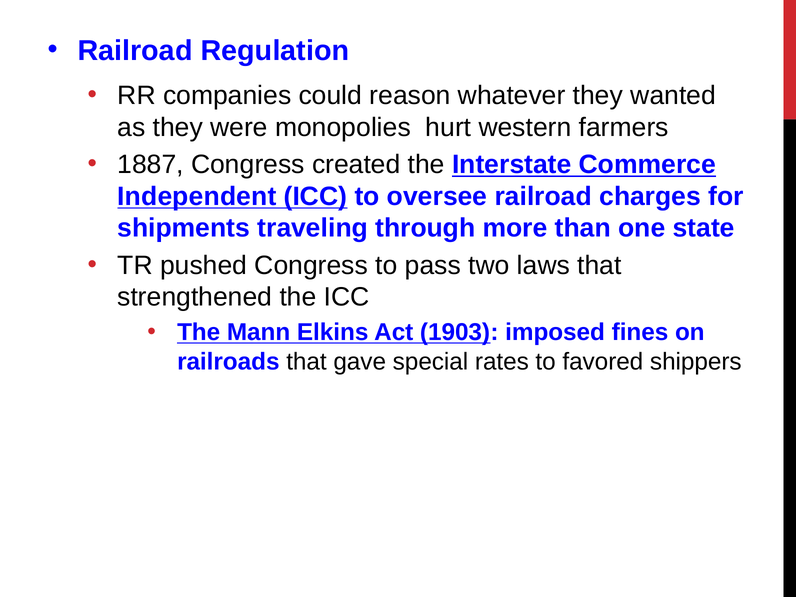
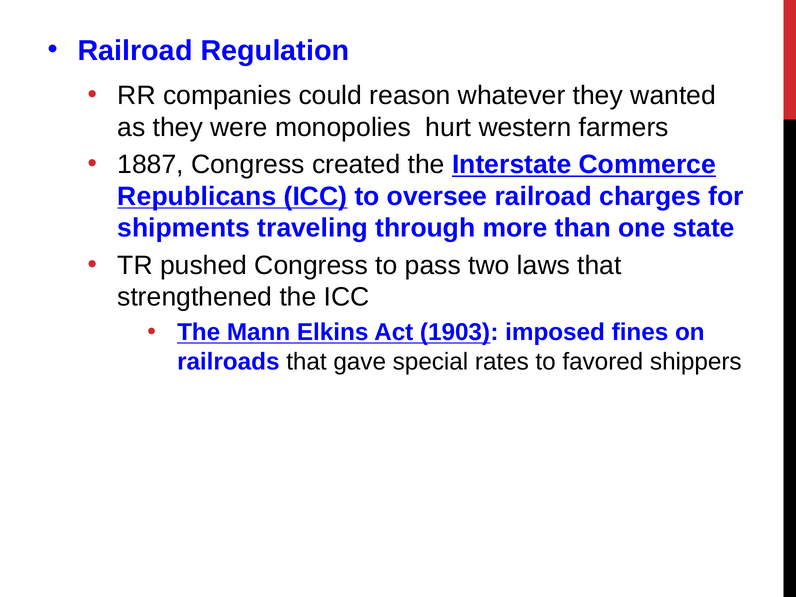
Independent: Independent -> Republicans (197, 196)
